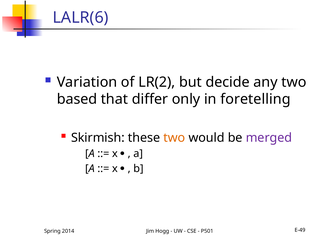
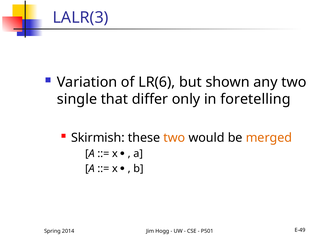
LALR(6: LALR(6 -> LALR(3 (81, 18)
LR(2: LR(2 -> LR(6 (157, 82)
decide: decide -> shown (228, 82)
based: based -> single (77, 99)
merged colour: purple -> orange (269, 138)
